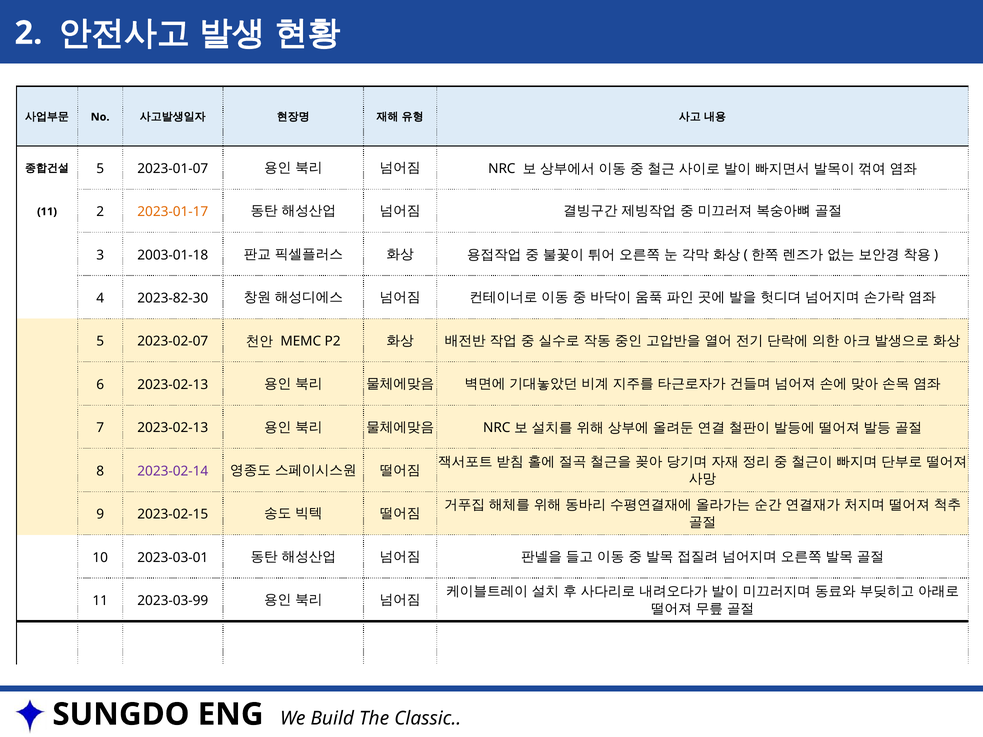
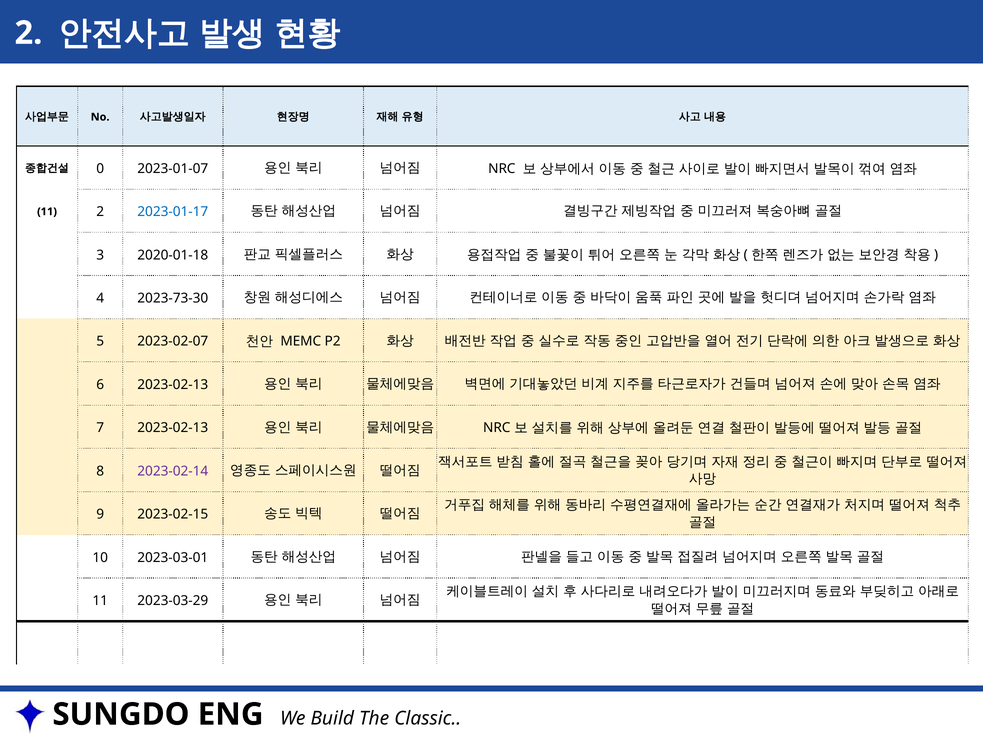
5: 5 -> 0 (100, 169)
2023-01-17 colour: orange -> blue (173, 212)
2003-01-18: 2003-01-18 -> 2020-01-18 (173, 255)
2023-82-30: 2023-82-30 -> 2023-73-30 (173, 298)
2023-03-99: 2023-03-99 -> 2023-03-29 (173, 601)
